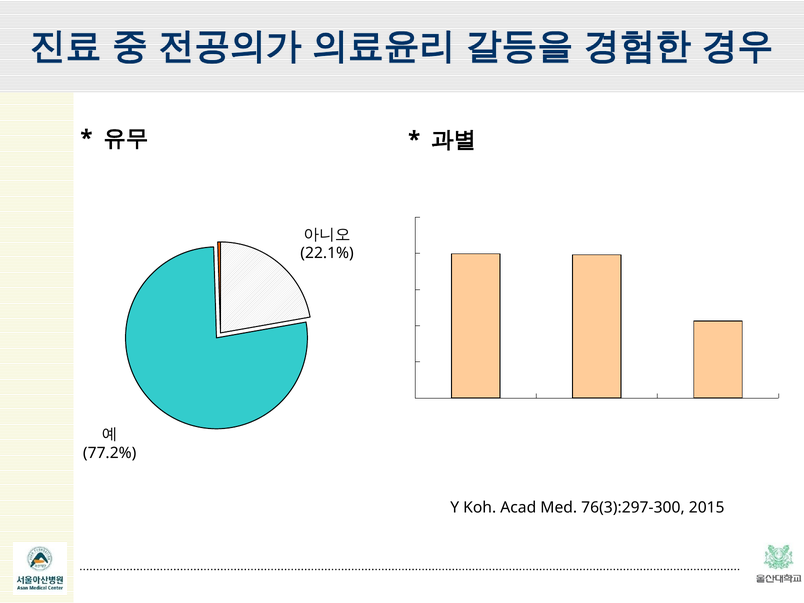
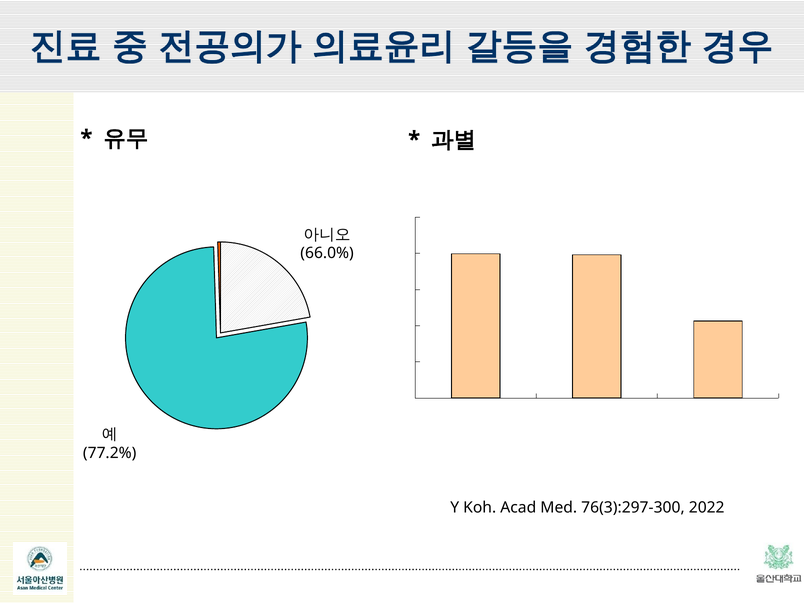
22.1%: 22.1% -> 66.0% (327, 253)
2015: 2015 -> 2022 (707, 507)
